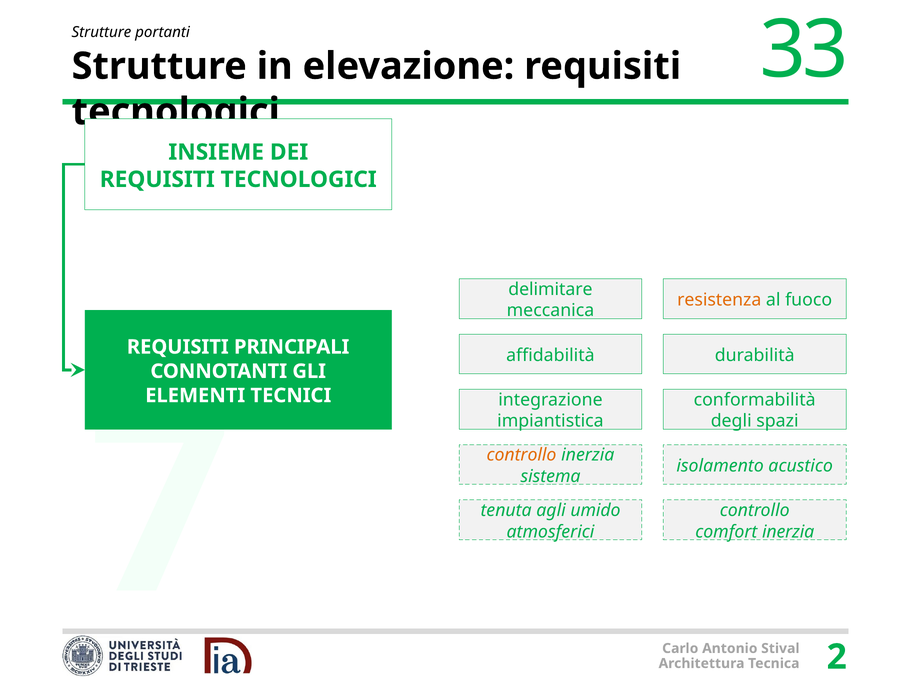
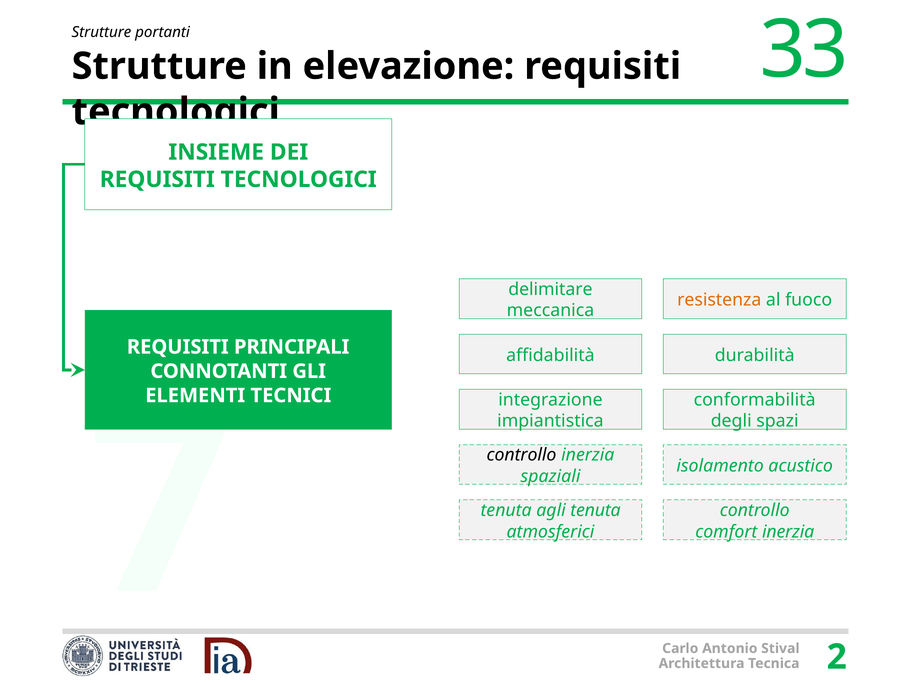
controllo colour: orange -> black (521, 455)
sistema: sistema -> spaziali (550, 477)
agli umido: umido -> tenuta (596, 511)
